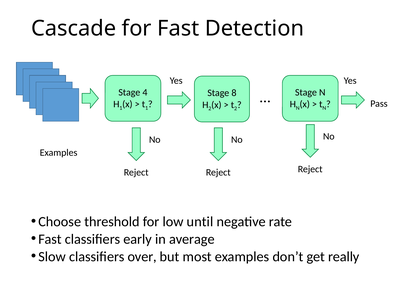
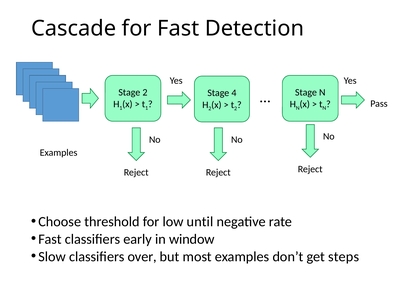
Stage 4: 4 -> 2 (145, 92)
8: 8 -> 4 (234, 93)
average: average -> window (192, 240)
really: really -> steps (344, 257)
